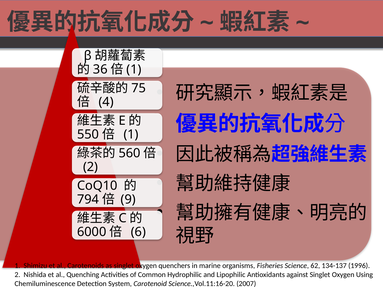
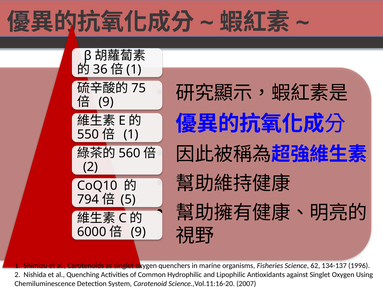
4: 4 -> 9 (106, 102)
9: 9 -> 5 (128, 200)
6: 6 -> 9 (138, 232)
